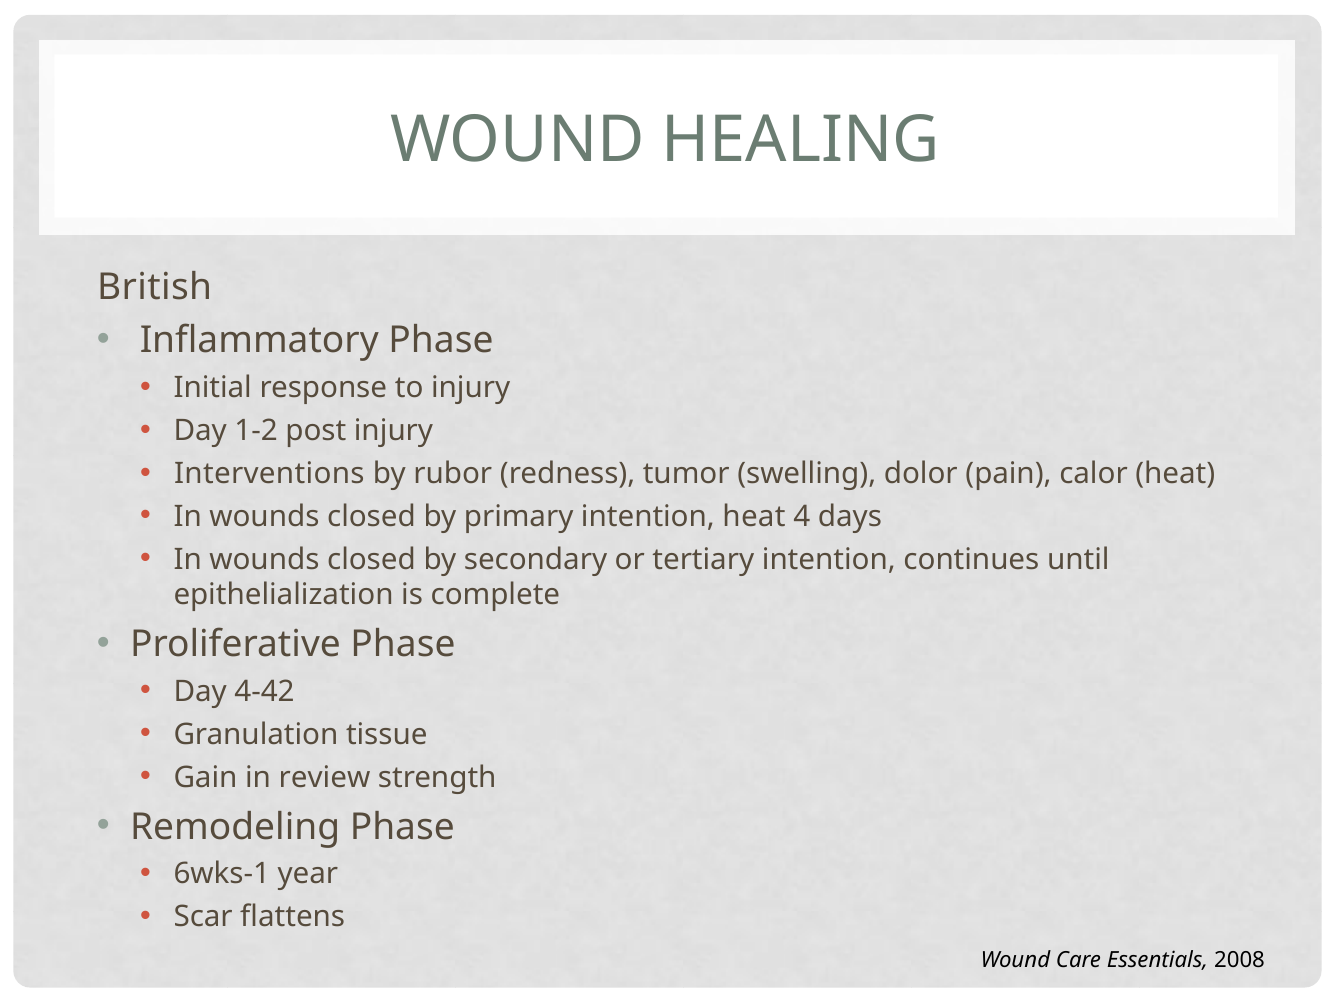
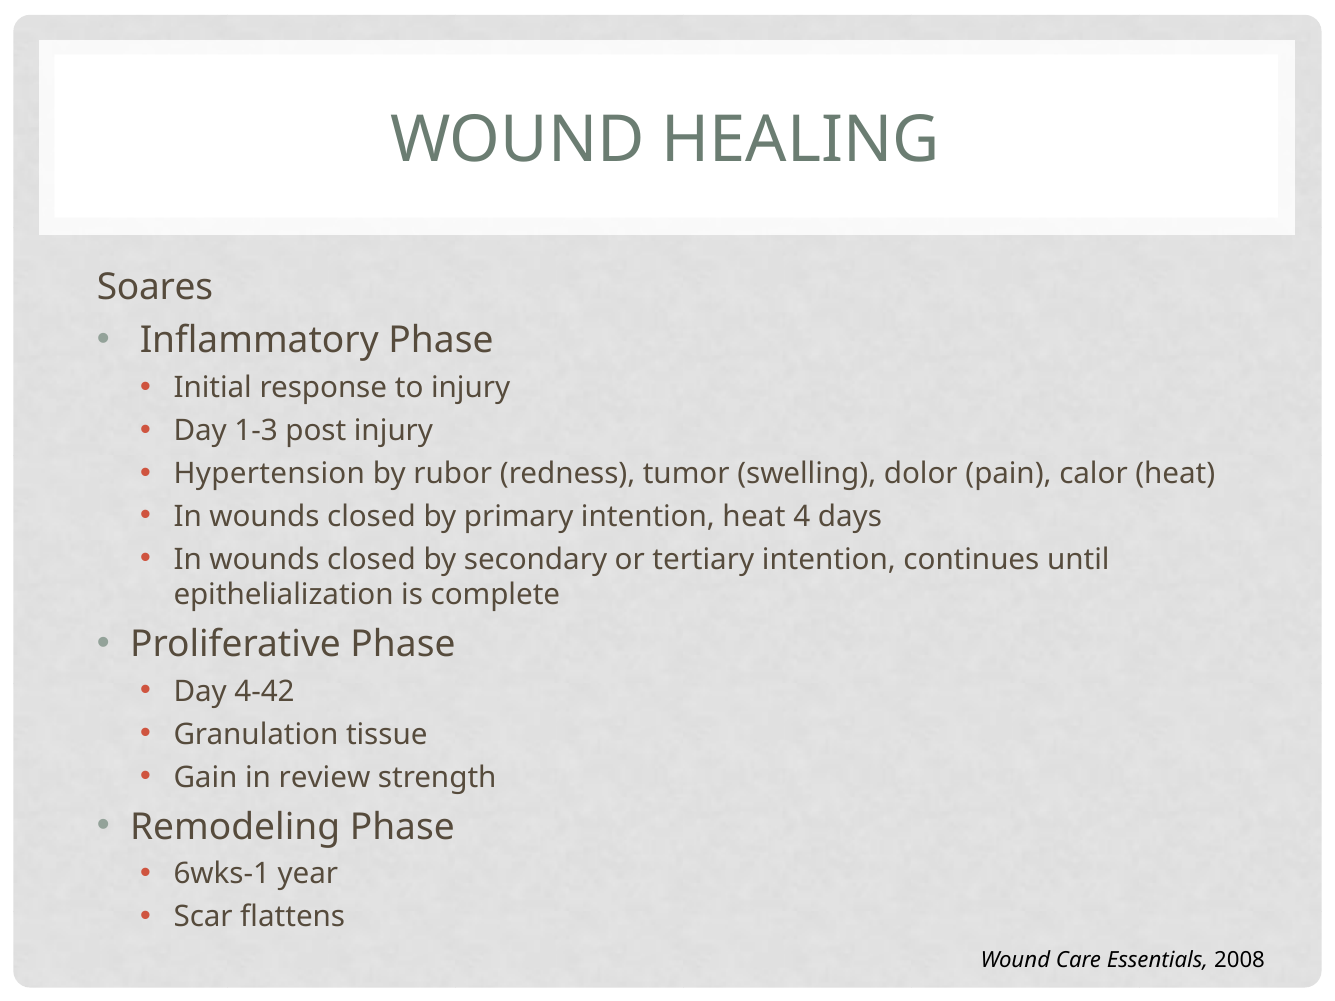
British: British -> Soares (155, 287)
1-2: 1-2 -> 1-3 (256, 431)
Interventions: Interventions -> Hypertension (269, 474)
